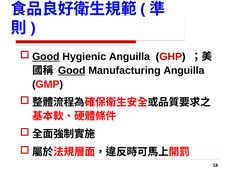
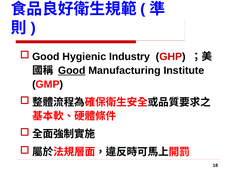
Good underline: present -> none (46, 57)
Hygienic Anguilla: Anguilla -> Industry (130, 57)
Manufacturing Anguilla: Anguilla -> Institute (184, 71)
